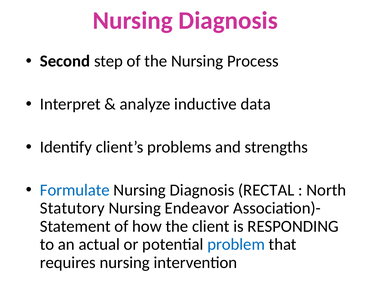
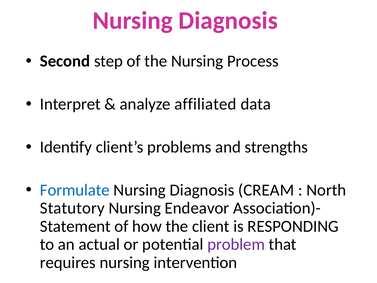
inductive: inductive -> affiliated (205, 104)
RECTAL: RECTAL -> CREAM (266, 190)
problem colour: blue -> purple (236, 244)
